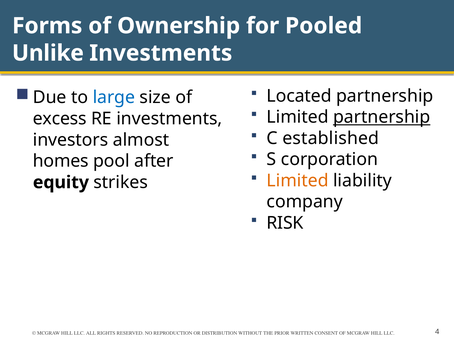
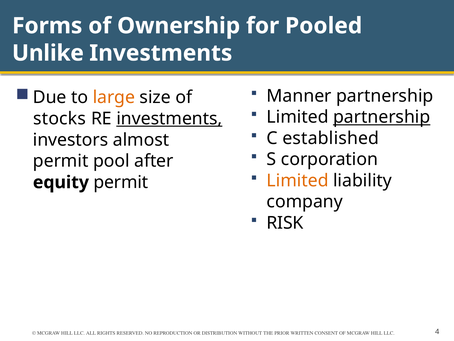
large colour: blue -> orange (114, 97)
Located: Located -> Manner (299, 96)
excess: excess -> stocks (60, 119)
investments underline: none -> present (169, 119)
homes: homes -> permit (61, 161)
equity strikes: strikes -> permit (121, 182)
